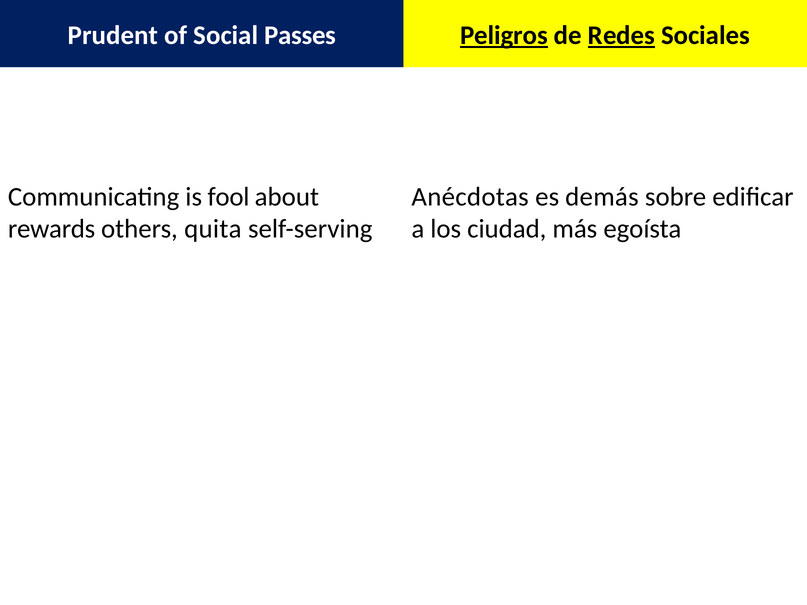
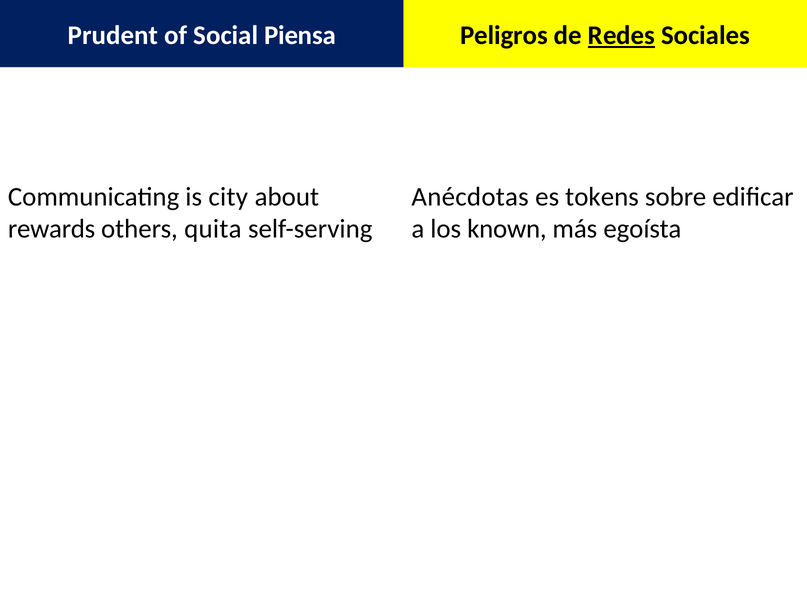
Passes: Passes -> Piensa (300, 36)
Peligros underline: present -> none (504, 36)
fool: fool -> city (228, 197)
demás: demás -> tokens (602, 197)
ciudad: ciudad -> known (507, 229)
